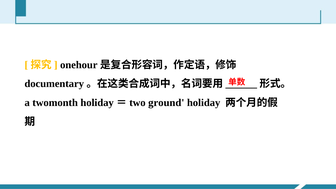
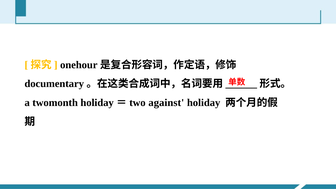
ground: ground -> against (166, 103)
